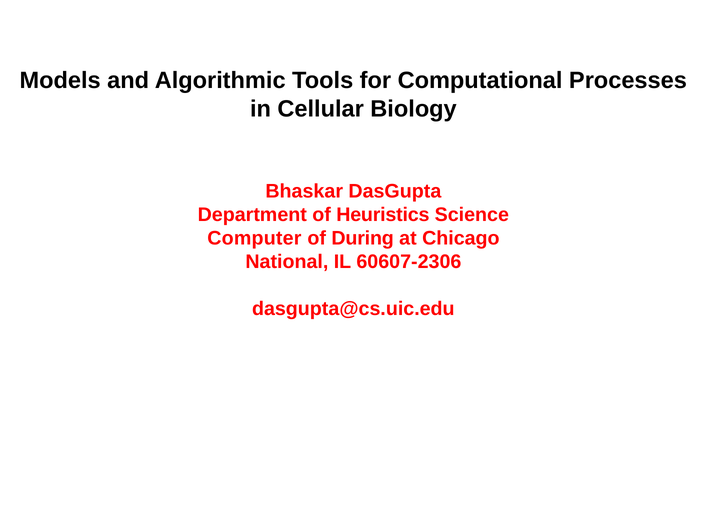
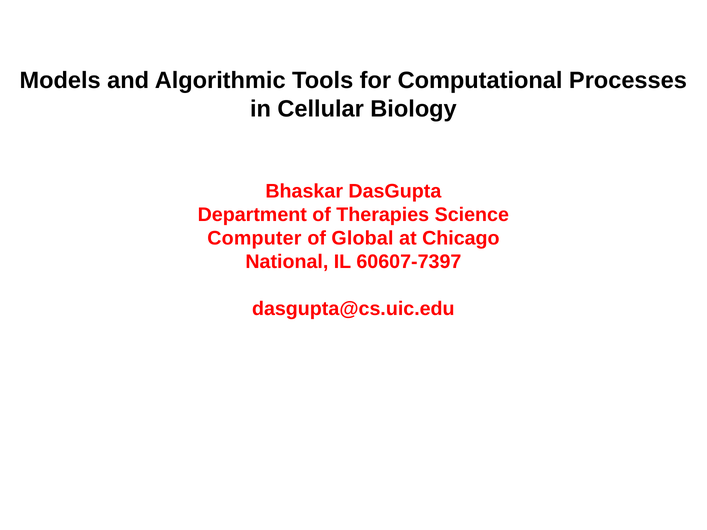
Heuristics: Heuristics -> Therapies (383, 215)
During: During -> Global (362, 238)
60607-2306: 60607-2306 -> 60607-7397 (409, 262)
